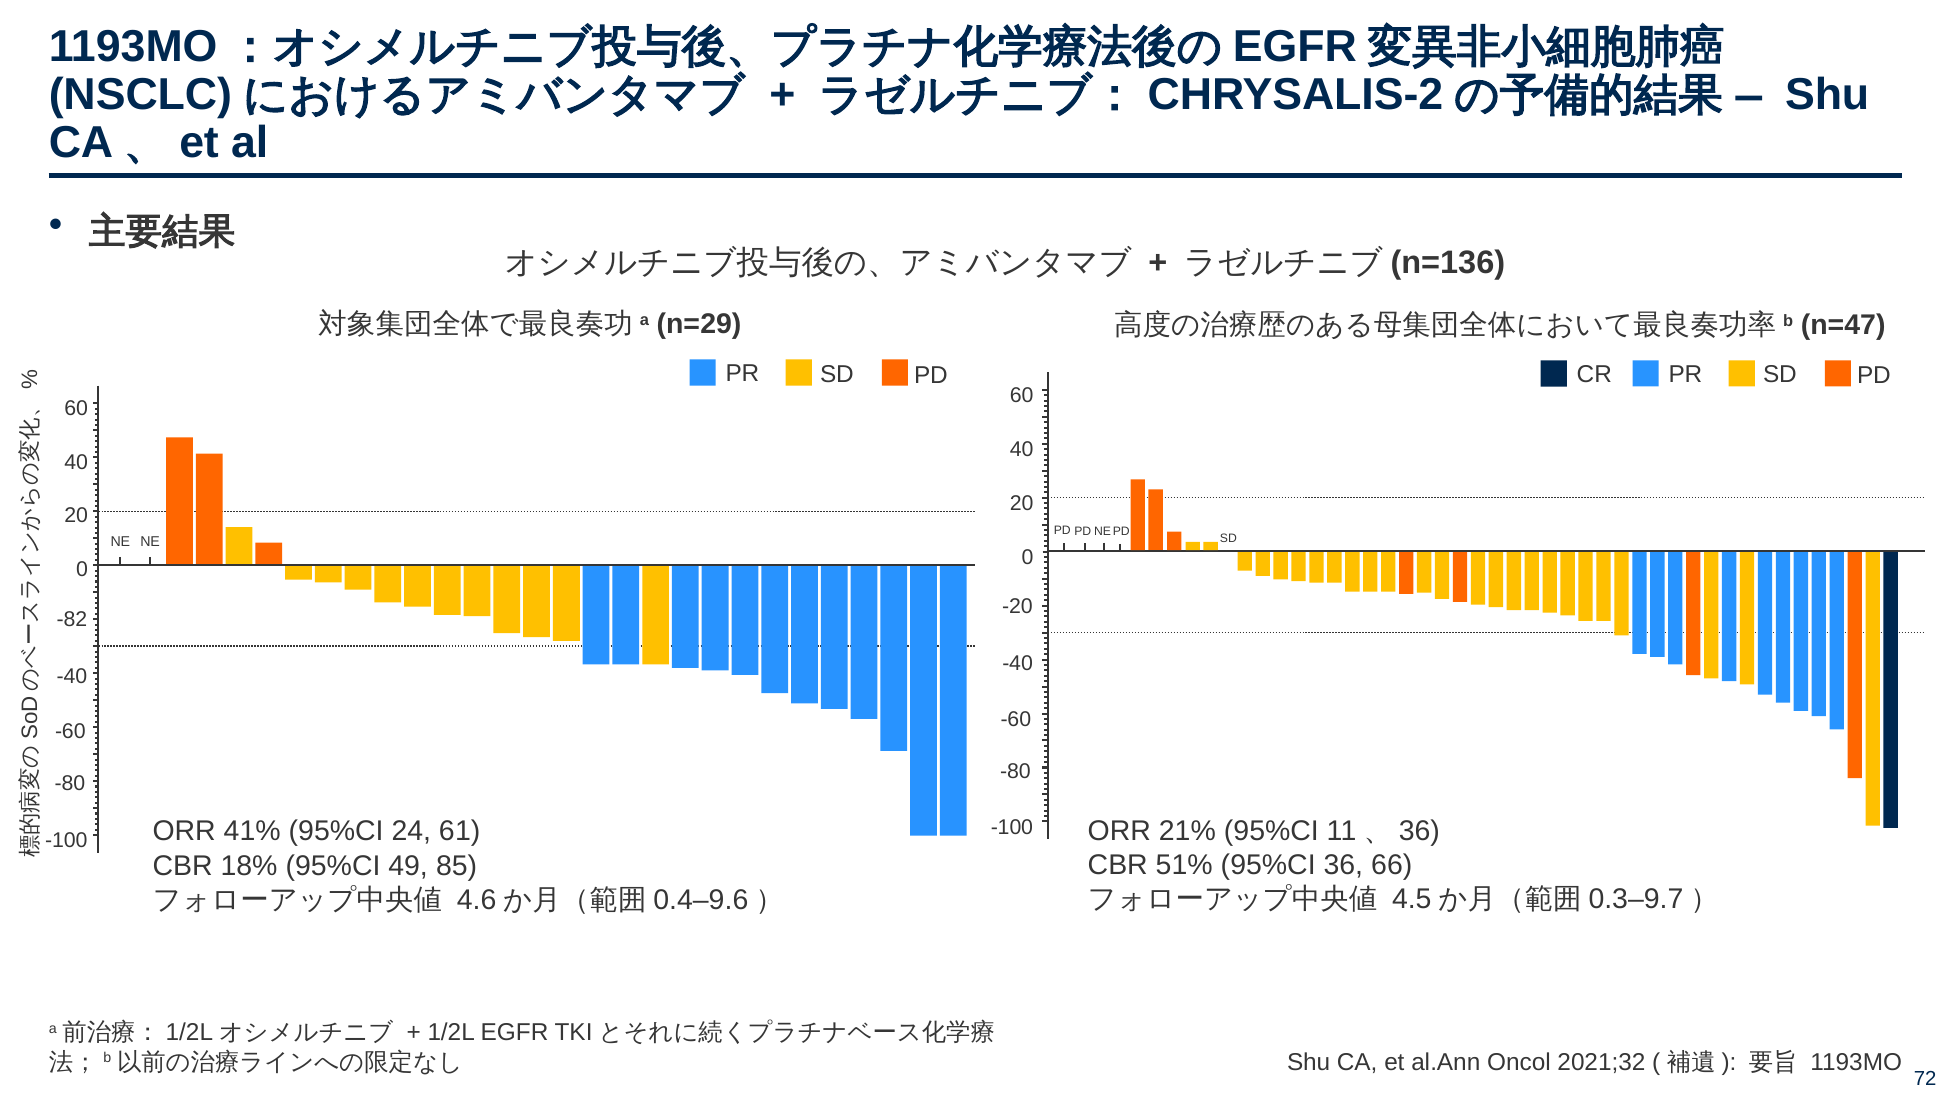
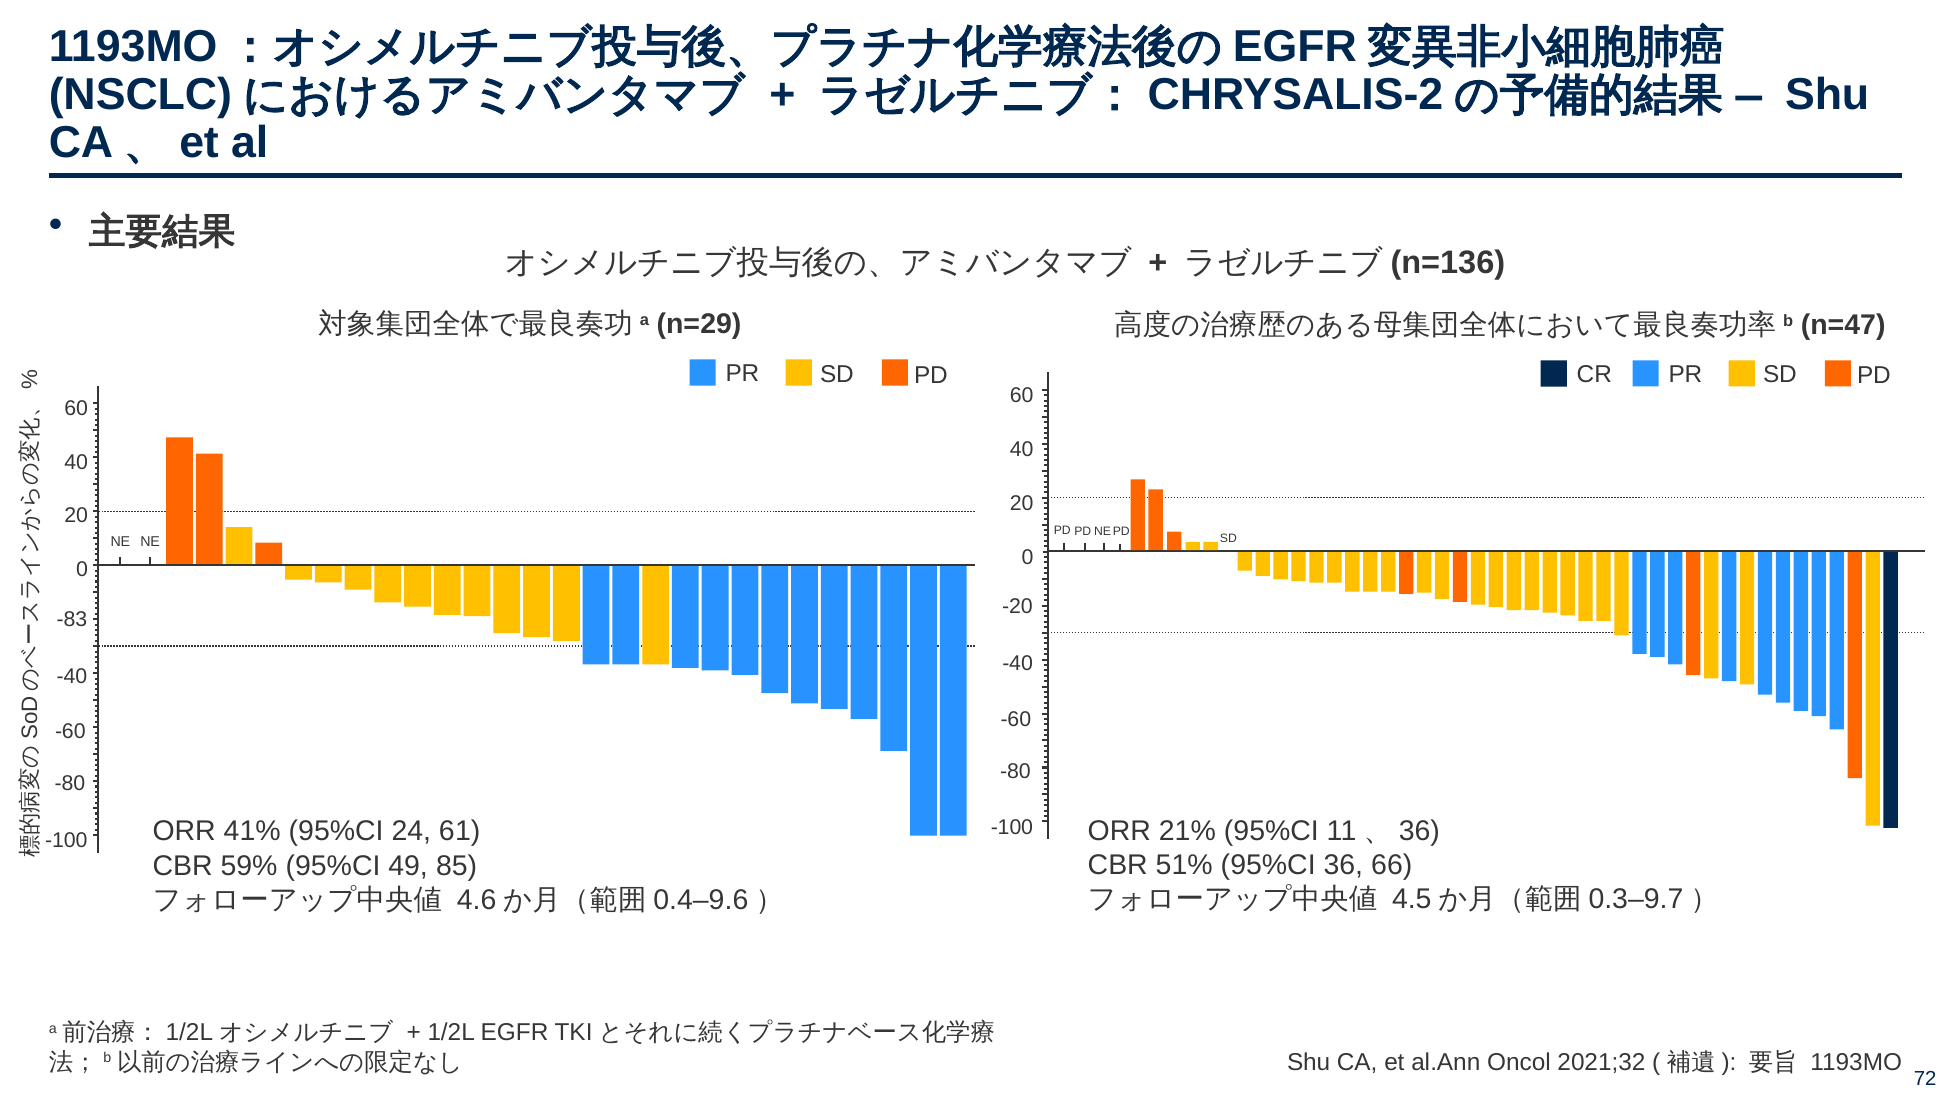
-82: -82 -> -83 (72, 620)
18%: 18% -> 59% (249, 866)
